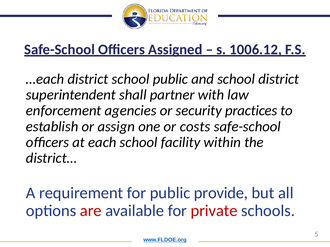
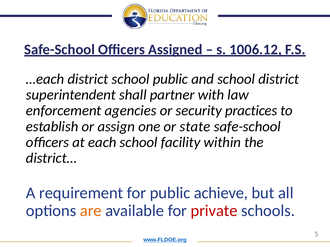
costs: costs -> state (195, 127)
provide: provide -> achieve (221, 193)
are colour: red -> orange (91, 211)
